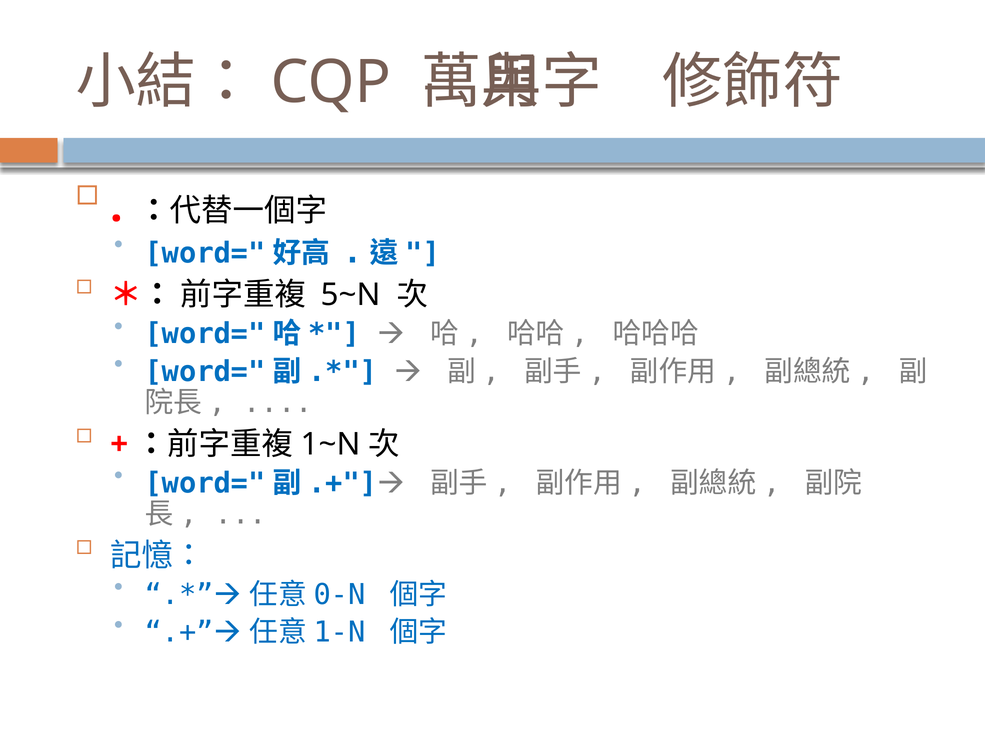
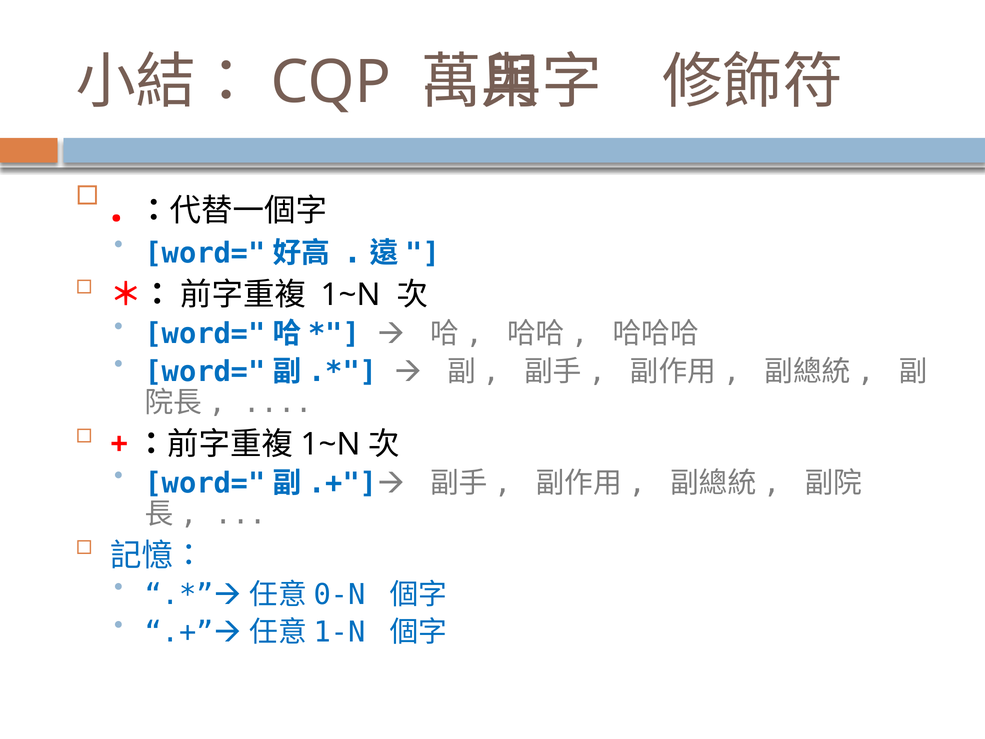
5~N: 5~N -> 1~N (351, 295)
